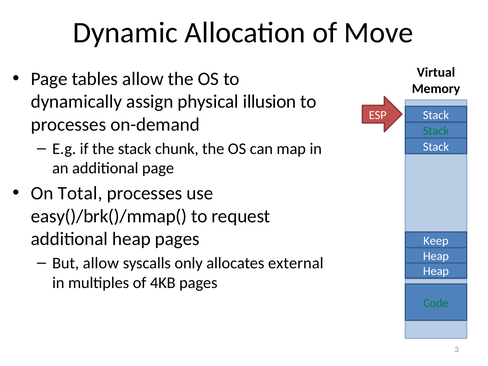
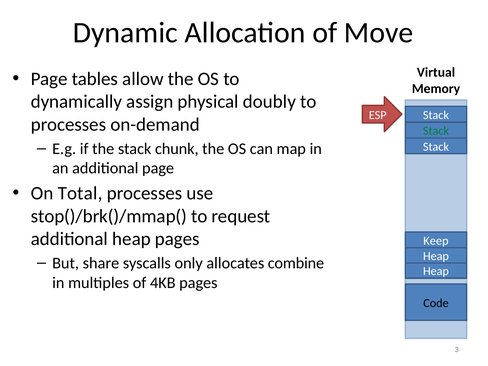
illusion: illusion -> doubly (269, 102)
easy()/brk()/mmap(: easy()/brk()/mmap( -> stop()/brk()/mmap( (109, 216)
But allow: allow -> share (101, 263)
external: external -> combine (296, 263)
Code colour: green -> black (436, 303)
